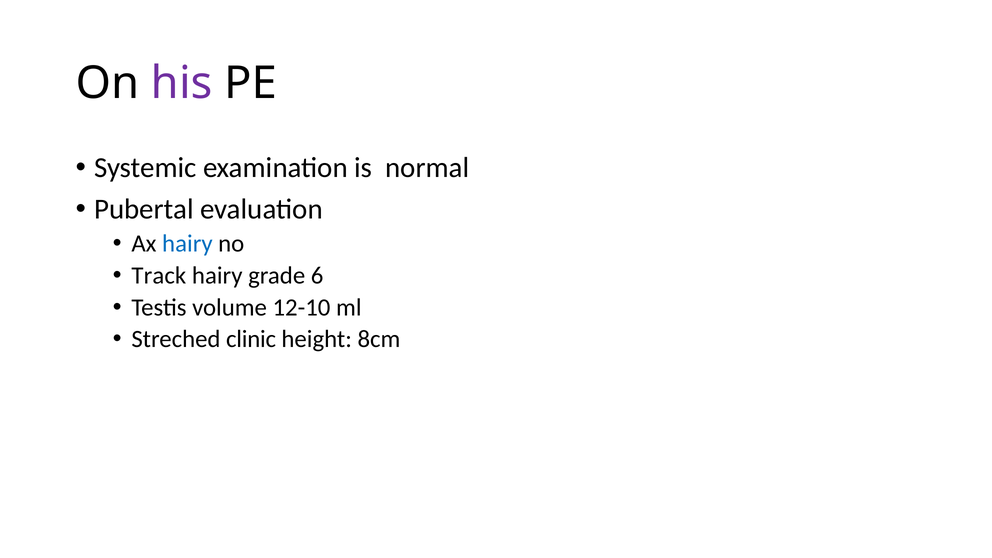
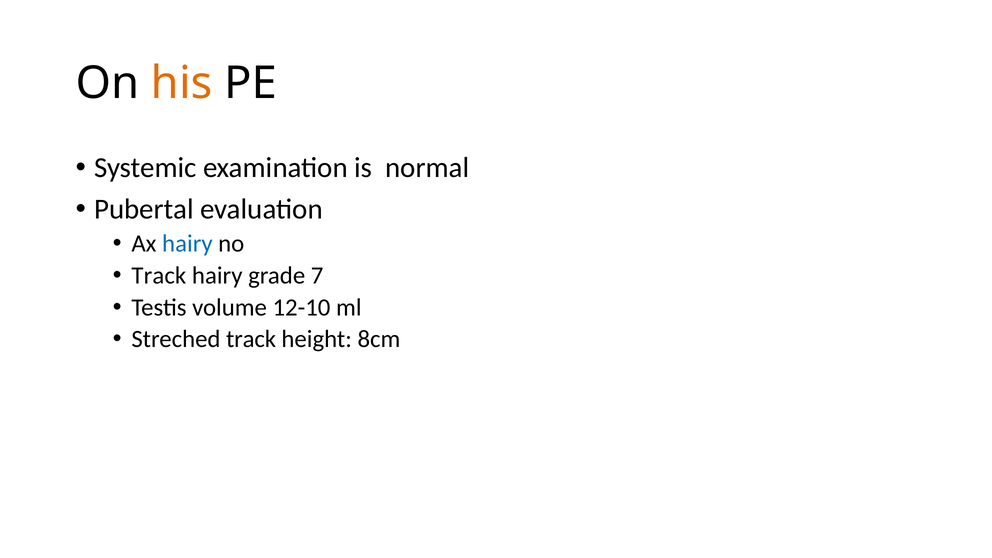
his colour: purple -> orange (182, 83)
6: 6 -> 7 (317, 275)
Streched clinic: clinic -> track (251, 339)
